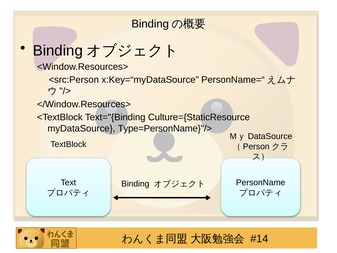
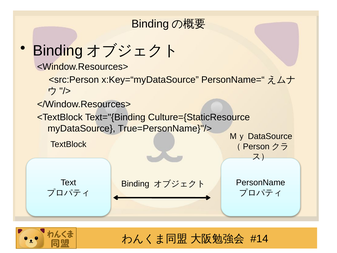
Type=PersonName}"/>: Type=PersonName}"/> -> True=PersonName}"/> (165, 128)
